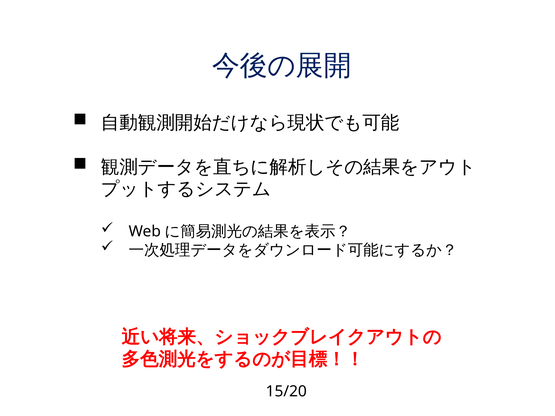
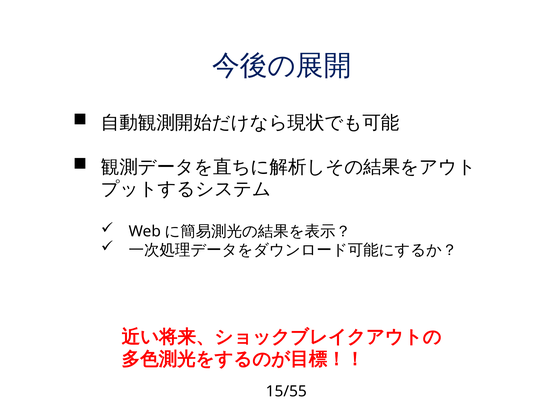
15/20: 15/20 -> 15/55 (286, 392)
